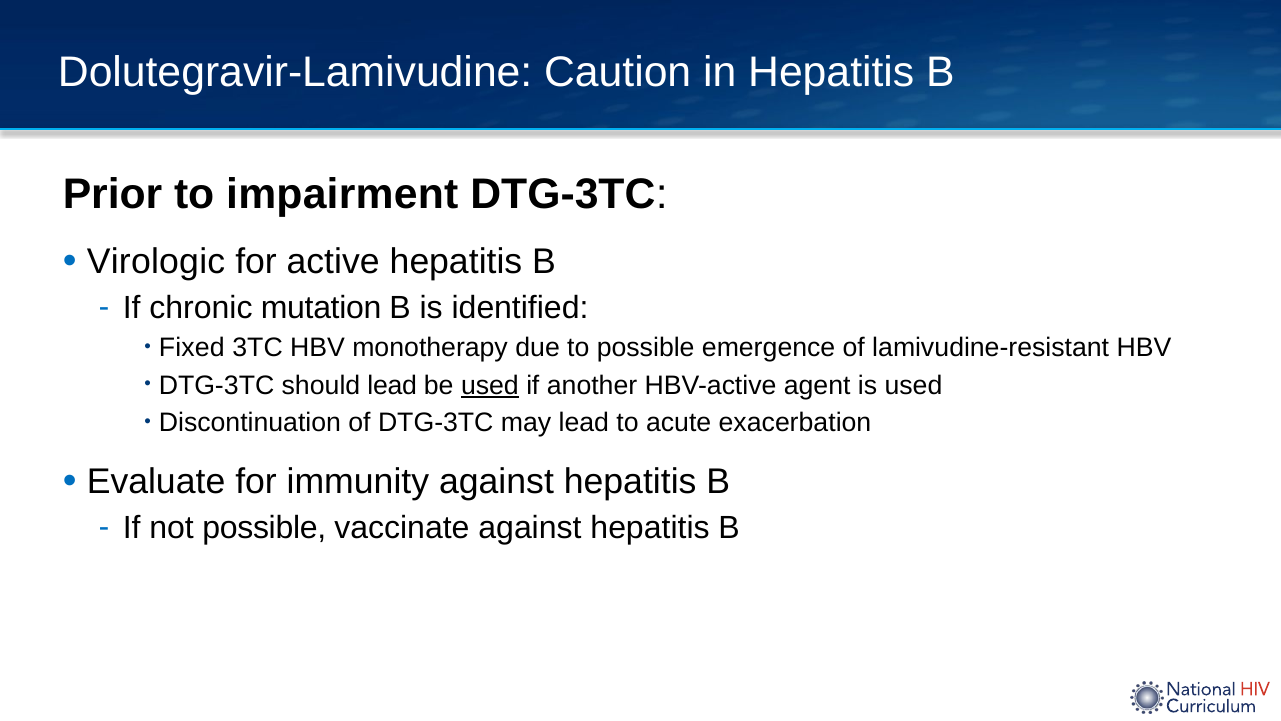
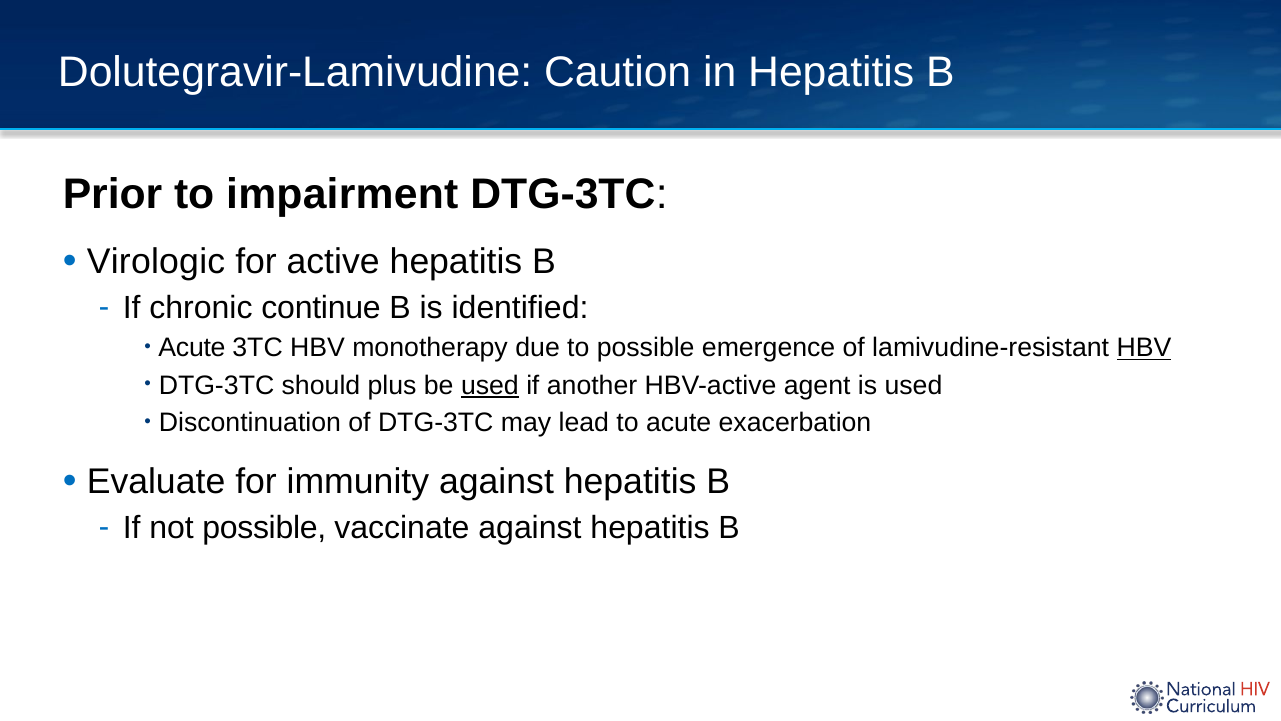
mutation: mutation -> continue (321, 308)
Fixed: Fixed -> Acute (192, 348)
HBV underline: none -> present (1144, 348)
should lead: lead -> plus (392, 385)
